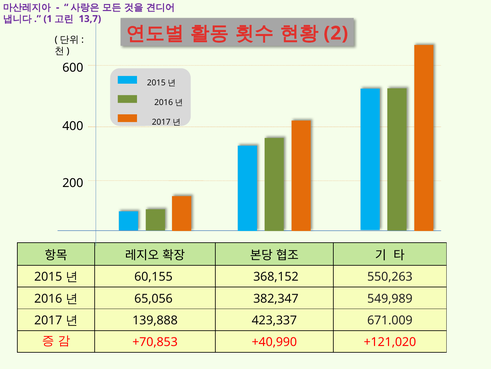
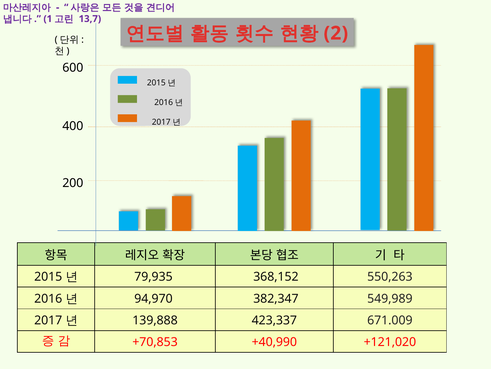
60,155: 60,155 -> 79,935 (153, 276)
65,056: 65,056 -> 94,970 (153, 298)
